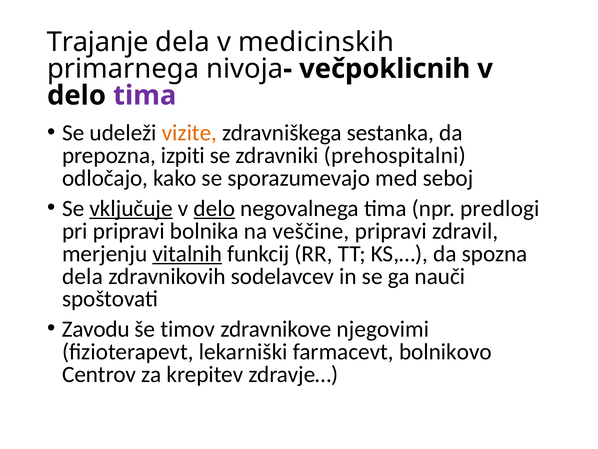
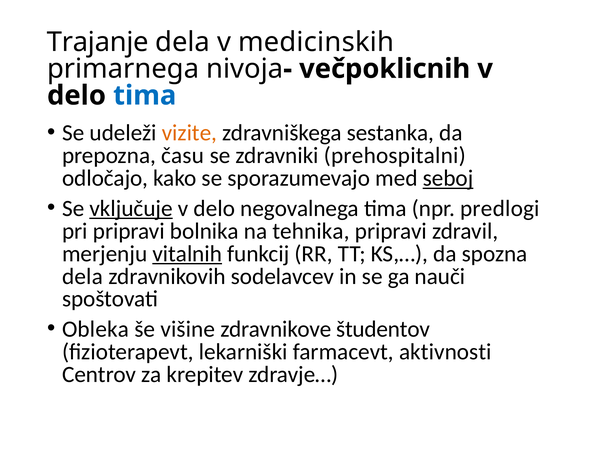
tima colour: purple -> blue (145, 95)
izpiti: izpiti -> času (183, 155)
seboj underline: none -> present (448, 178)
delo underline: present -> none (214, 208)
veščine: veščine -> tehnika (311, 231)
Zavodu: Zavodu -> Obleka (96, 329)
timov: timov -> višine (188, 329)
njegovimi: njegovimi -> študentov (383, 329)
bolnikovo: bolnikovo -> aktivnosti (445, 351)
